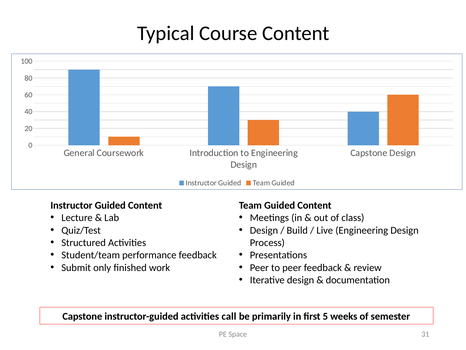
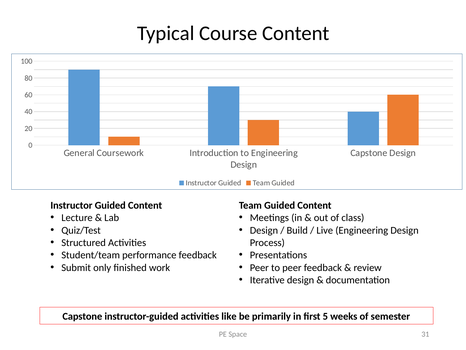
call: call -> like (229, 316)
